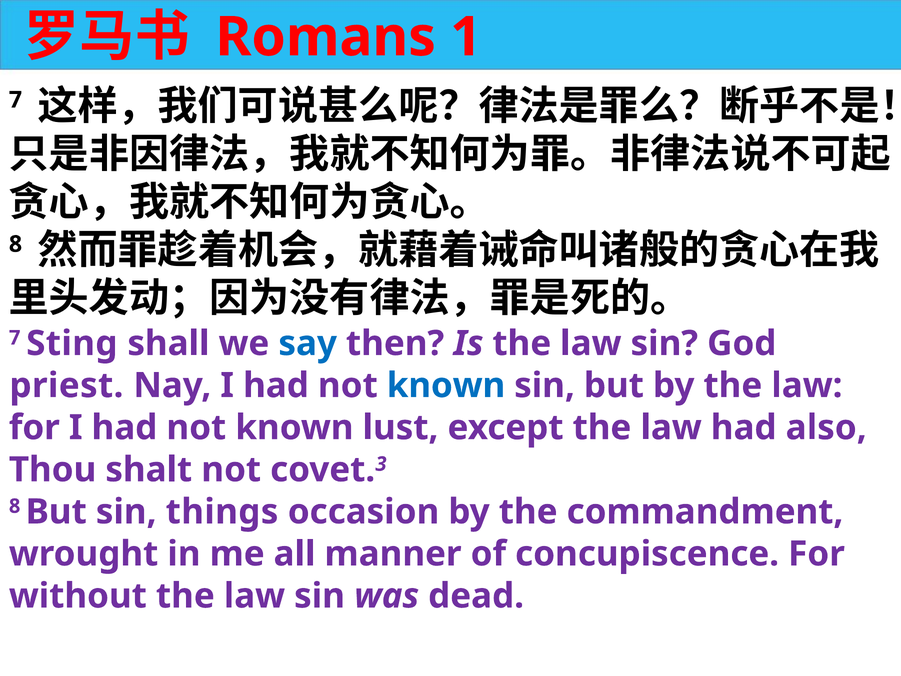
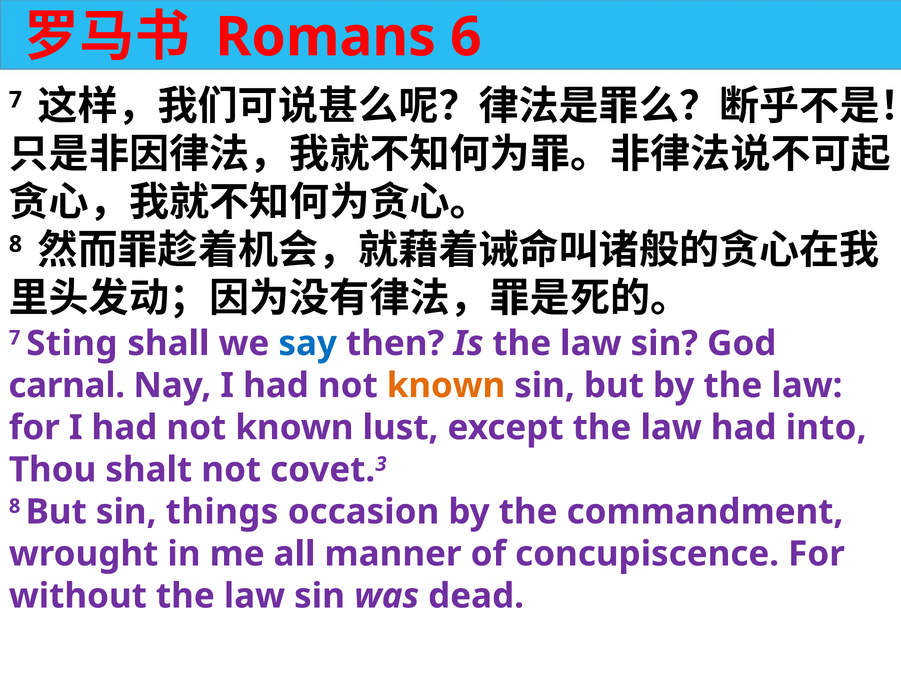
1: 1 -> 6 (466, 37)
priest: priest -> carnal (67, 385)
known colour: blue -> orange (446, 385)
also: also -> into (826, 427)
